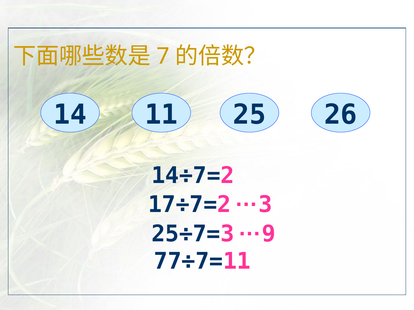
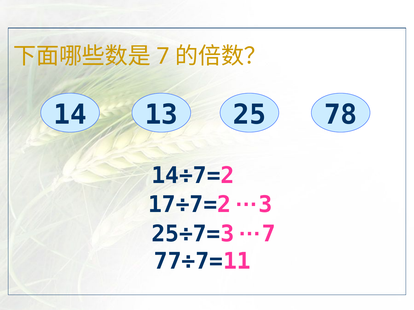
11: 11 -> 13 (161, 115)
26: 26 -> 78 (341, 115)
25÷7=3 9: 9 -> 7 (269, 234)
